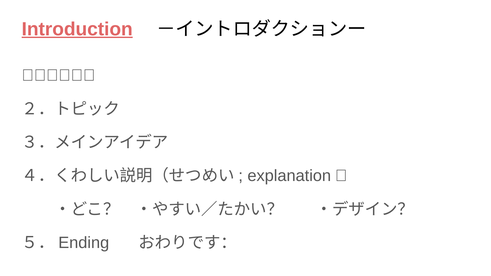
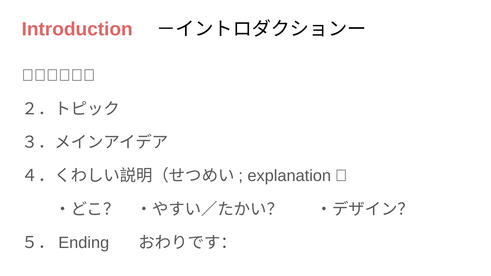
Introduction underline: present -> none (77, 29)
